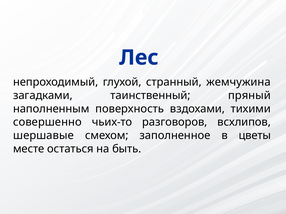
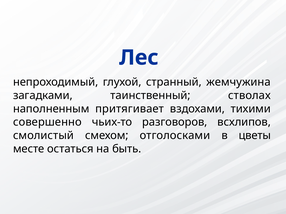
пряный: пряный -> стволах (249, 96)
поверхность: поверхность -> притягивает (130, 109)
шершавые: шершавые -> смолистый (43, 136)
заполненное: заполненное -> отголосками (175, 136)
